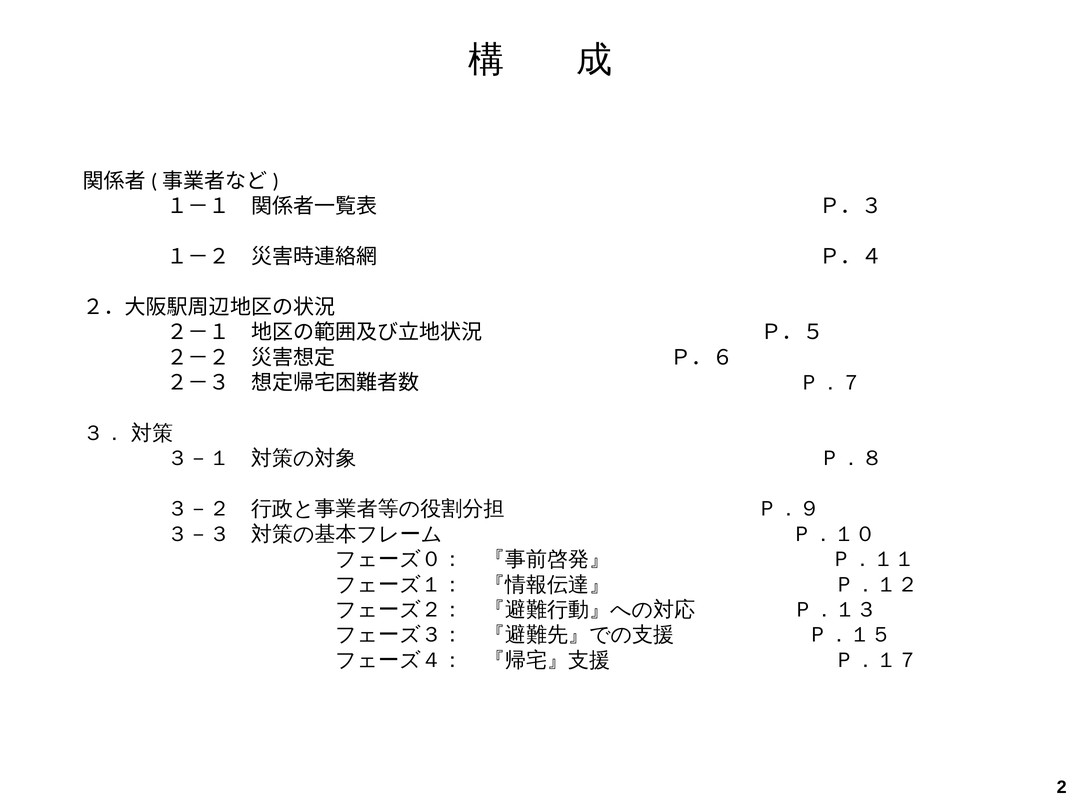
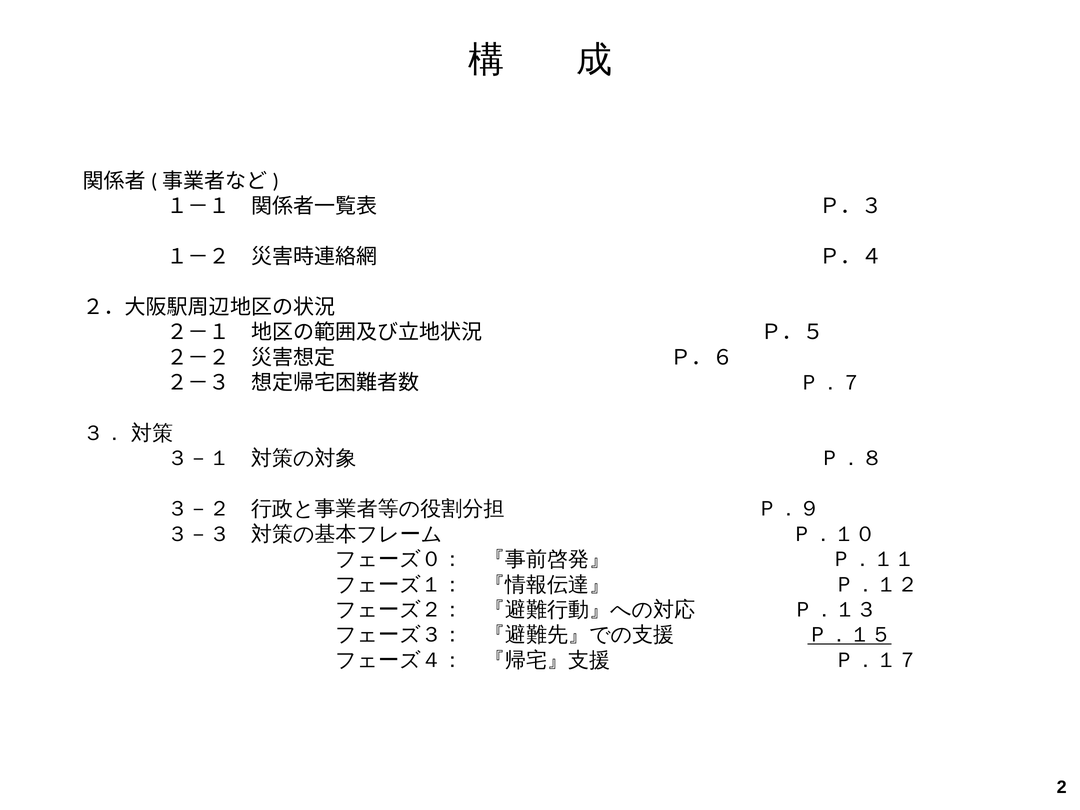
Ｐ．１５ underline: none -> present (849, 635)
